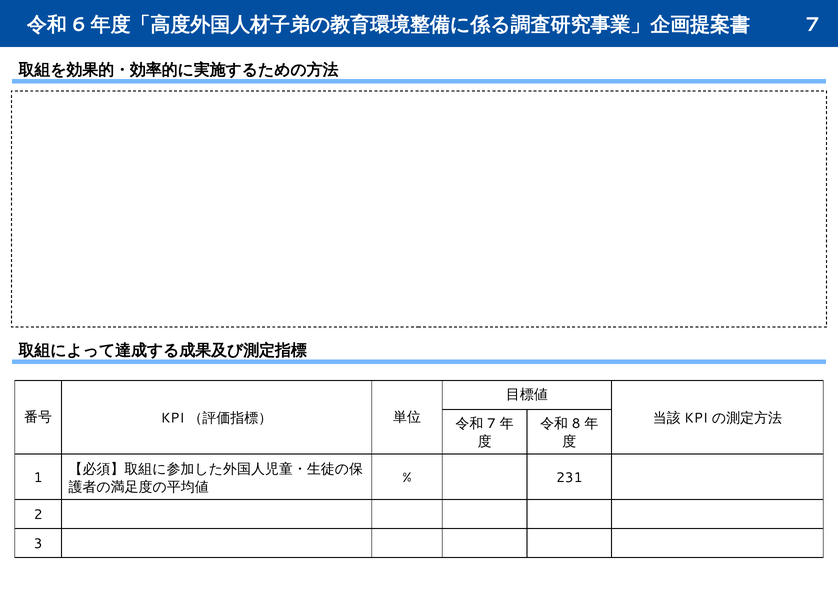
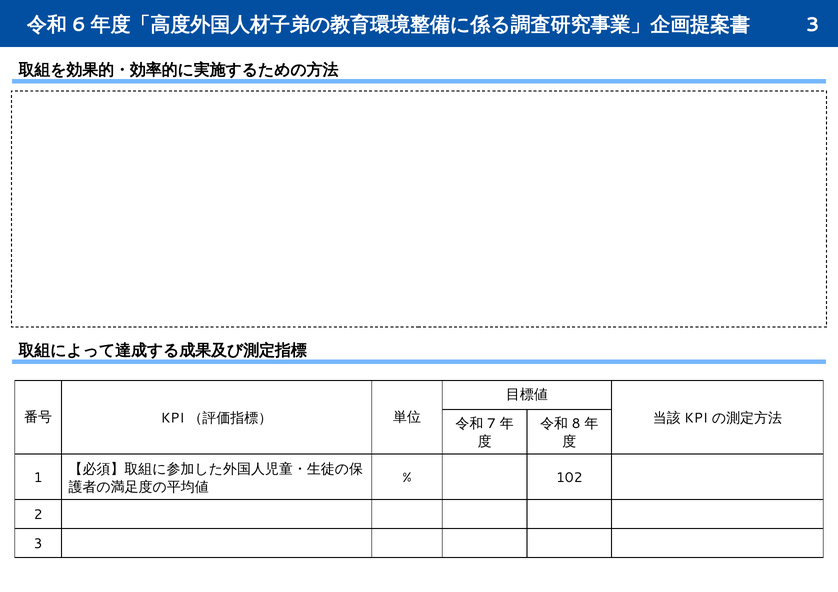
7: 7 -> 3 (813, 25)
231: 231 -> 102 (569, 478)
